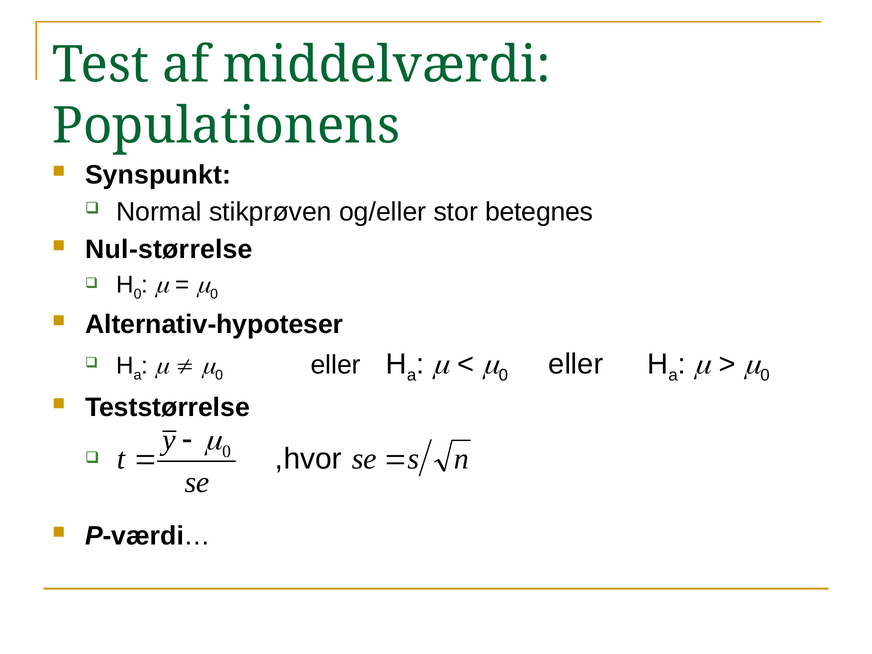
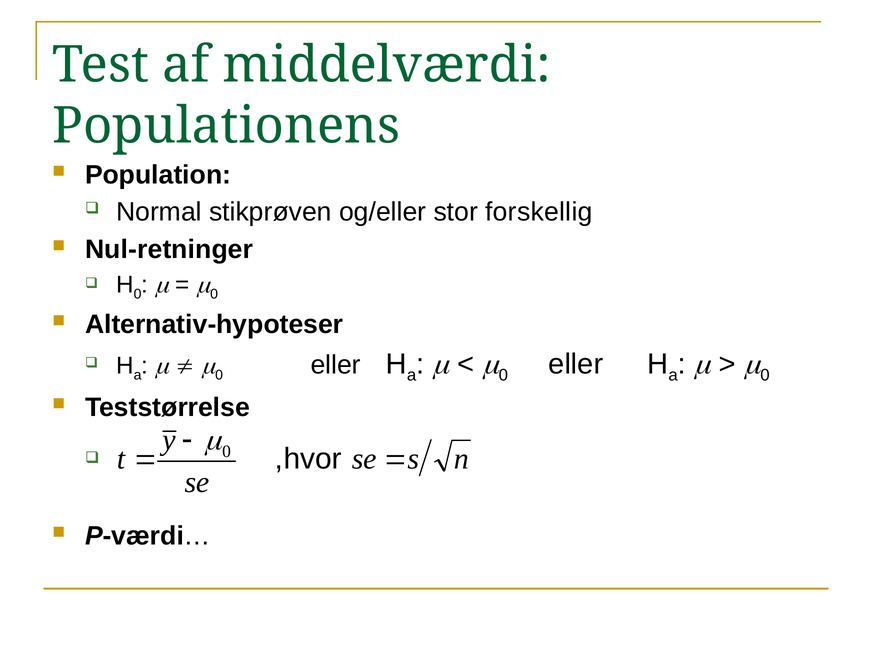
Synspunkt: Synspunkt -> Population (158, 175)
betegnes: betegnes -> forskellig (539, 212)
Nul-størrelse: Nul-størrelse -> Nul-retninger (169, 249)
